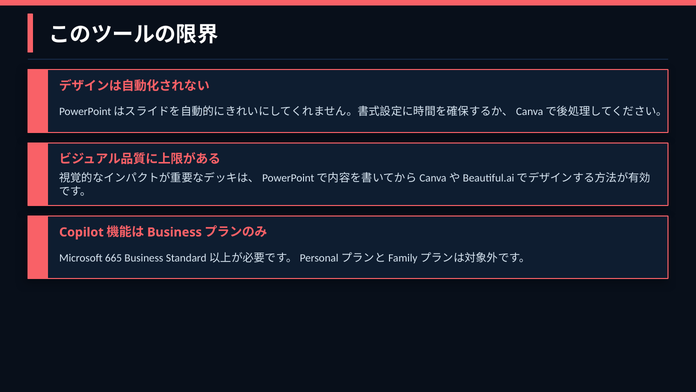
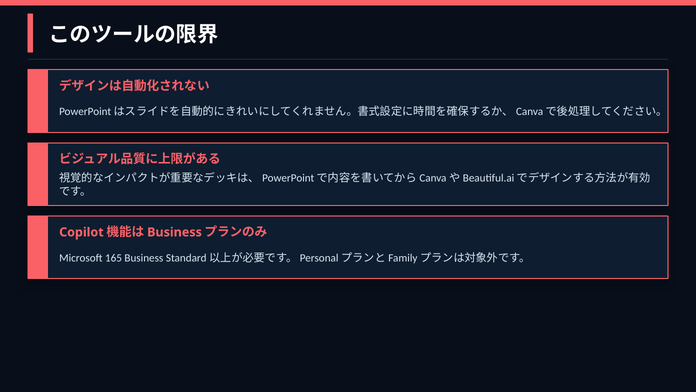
665: 665 -> 165 (113, 258)
